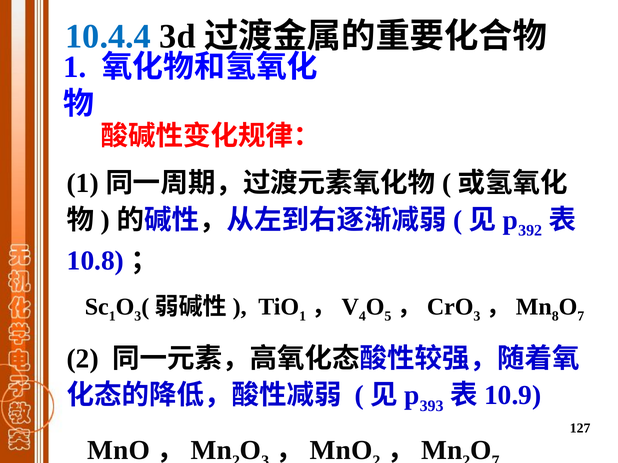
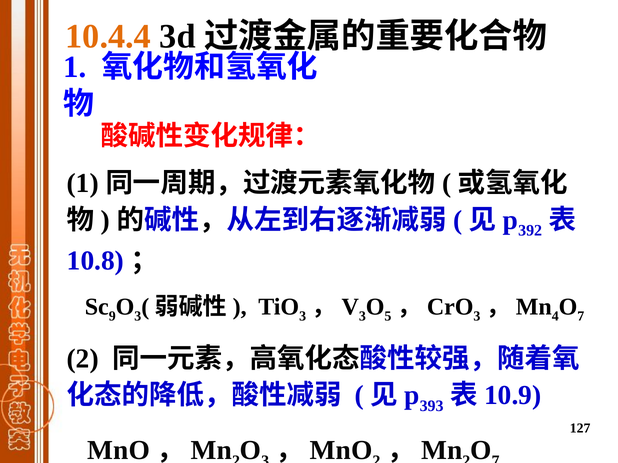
10.4.4 colour: blue -> orange (108, 37)
1: 1 -> 9 (112, 316)
1: 1 -> 3 (303, 316)
4: 4 -> 3 (362, 316)
8: 8 -> 4 (555, 316)
